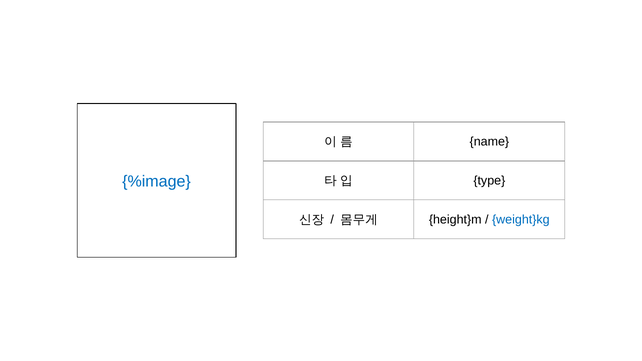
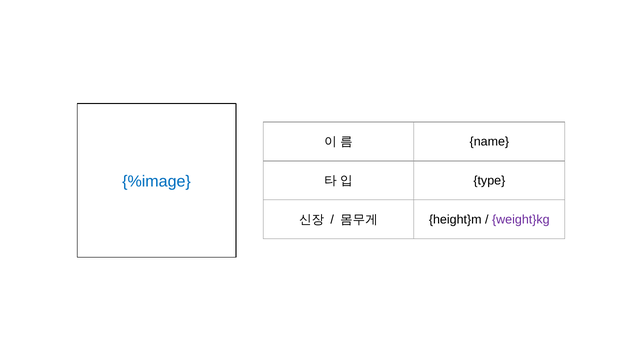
weight}kg colour: blue -> purple (521, 220)
